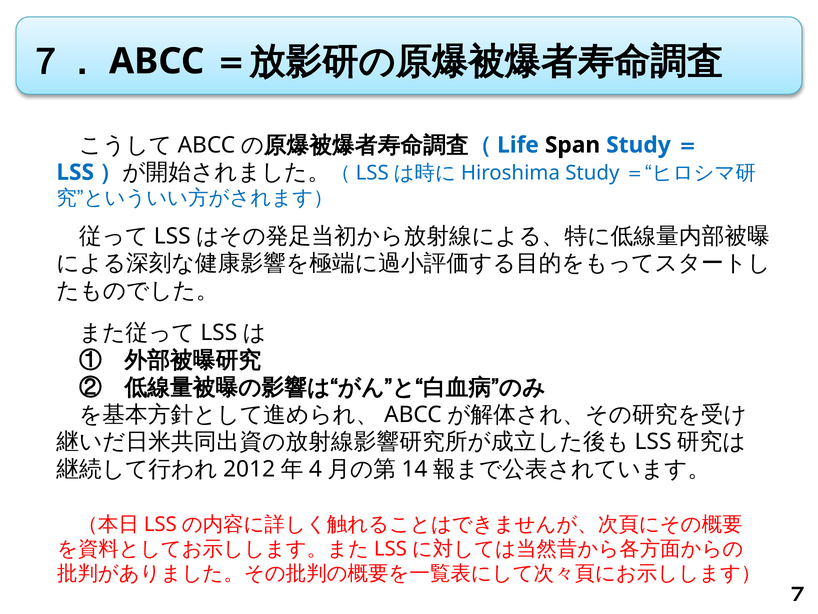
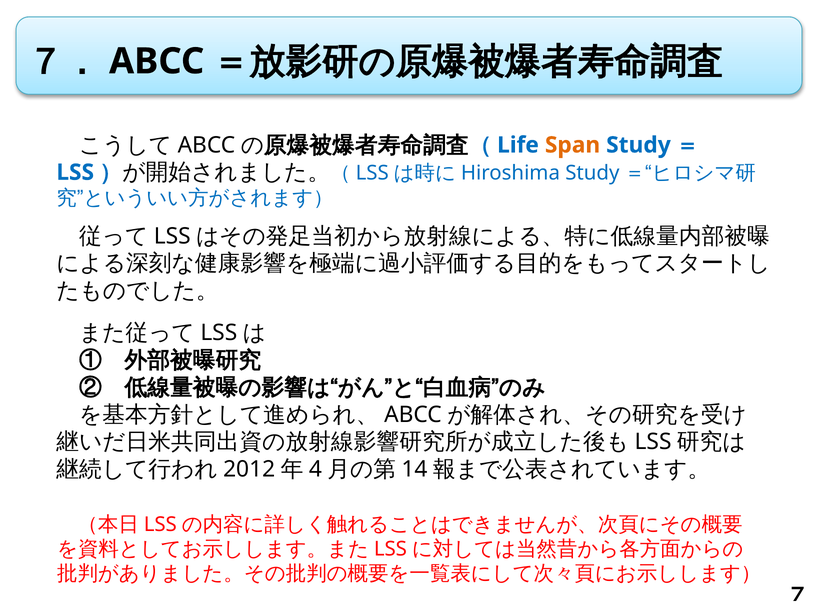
Span colour: black -> orange (573, 145)
